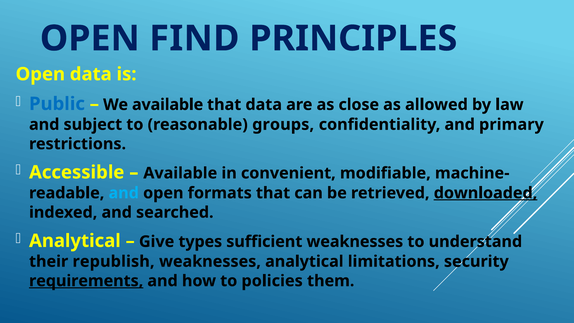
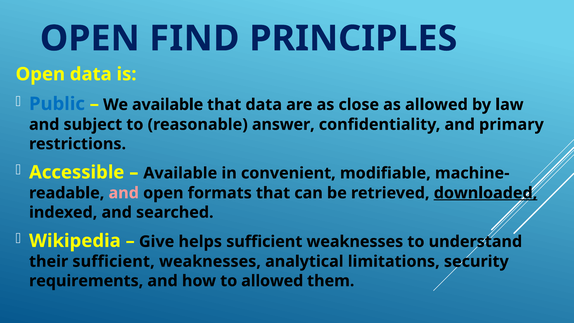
groups: groups -> answer (283, 124)
and colour: light blue -> pink (124, 193)
Analytical: Analytical -> Wikipedia (75, 241)
types: types -> helps (200, 242)
their republish: republish -> sufficient (114, 261)
requirements underline: present -> none (86, 281)
to policies: policies -> allowed (272, 281)
